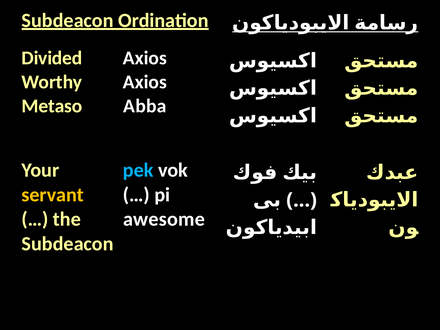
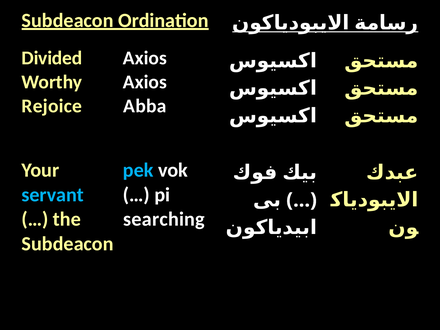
Metaso: Metaso -> Rejoice (52, 106)
servant colour: yellow -> light blue (53, 195)
awesome: awesome -> searching (164, 219)
